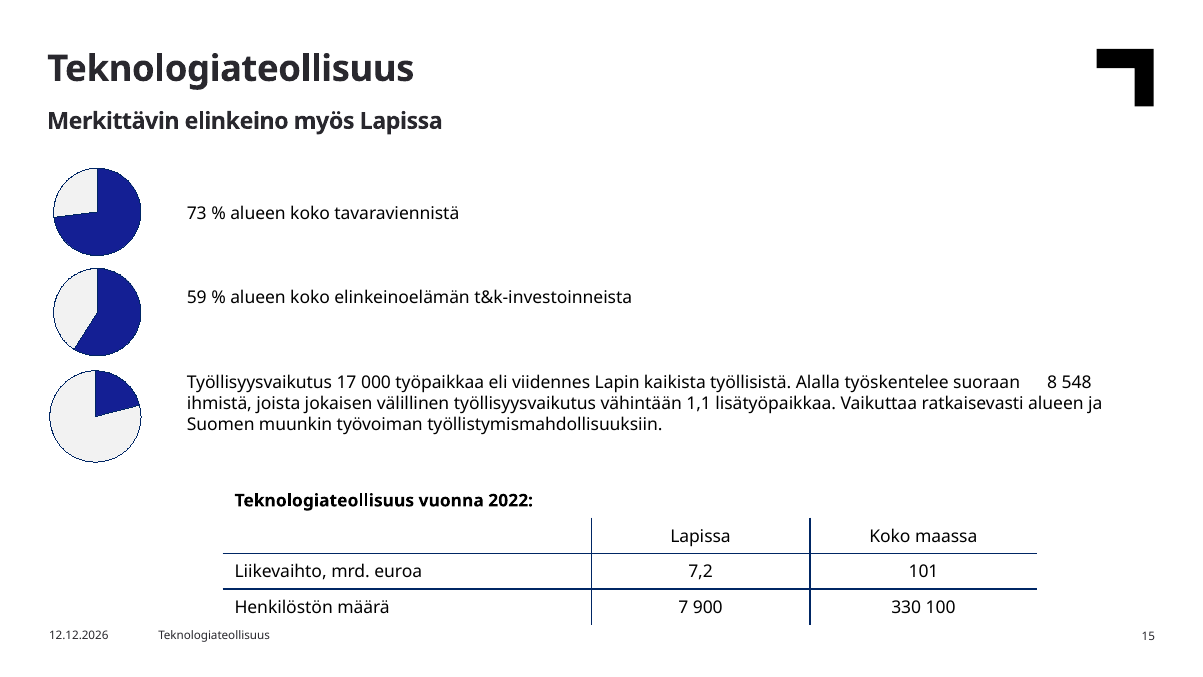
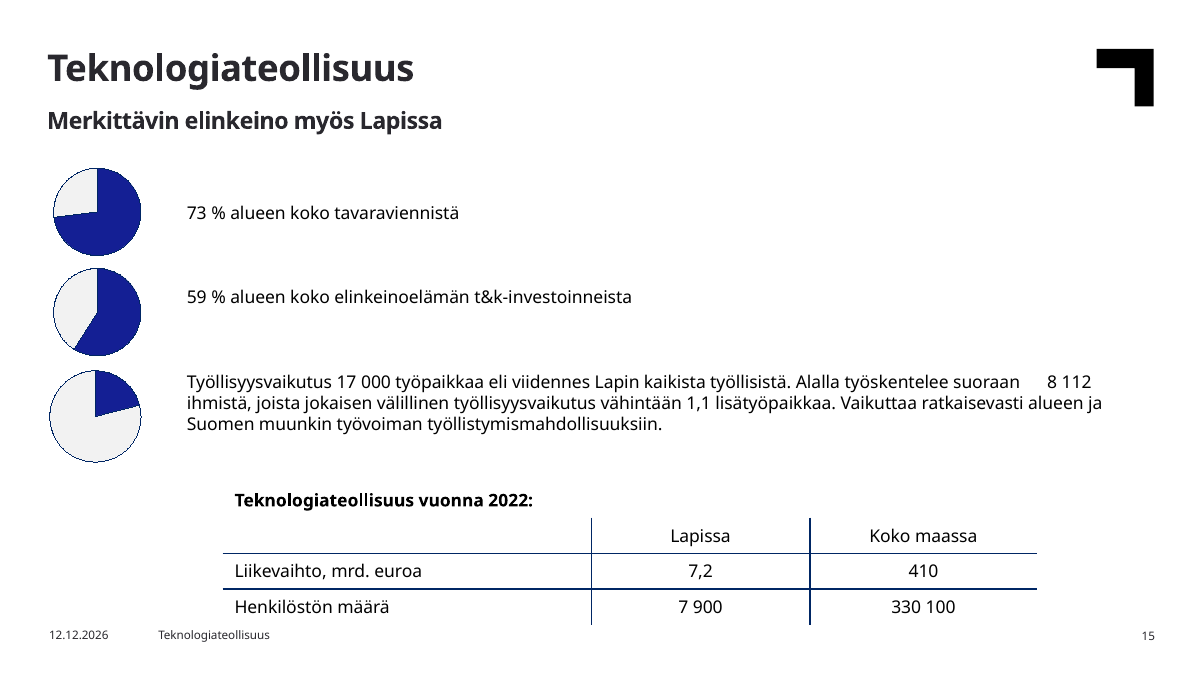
548: 548 -> 112 (1077, 382)
101: 101 -> 410 (924, 572)
